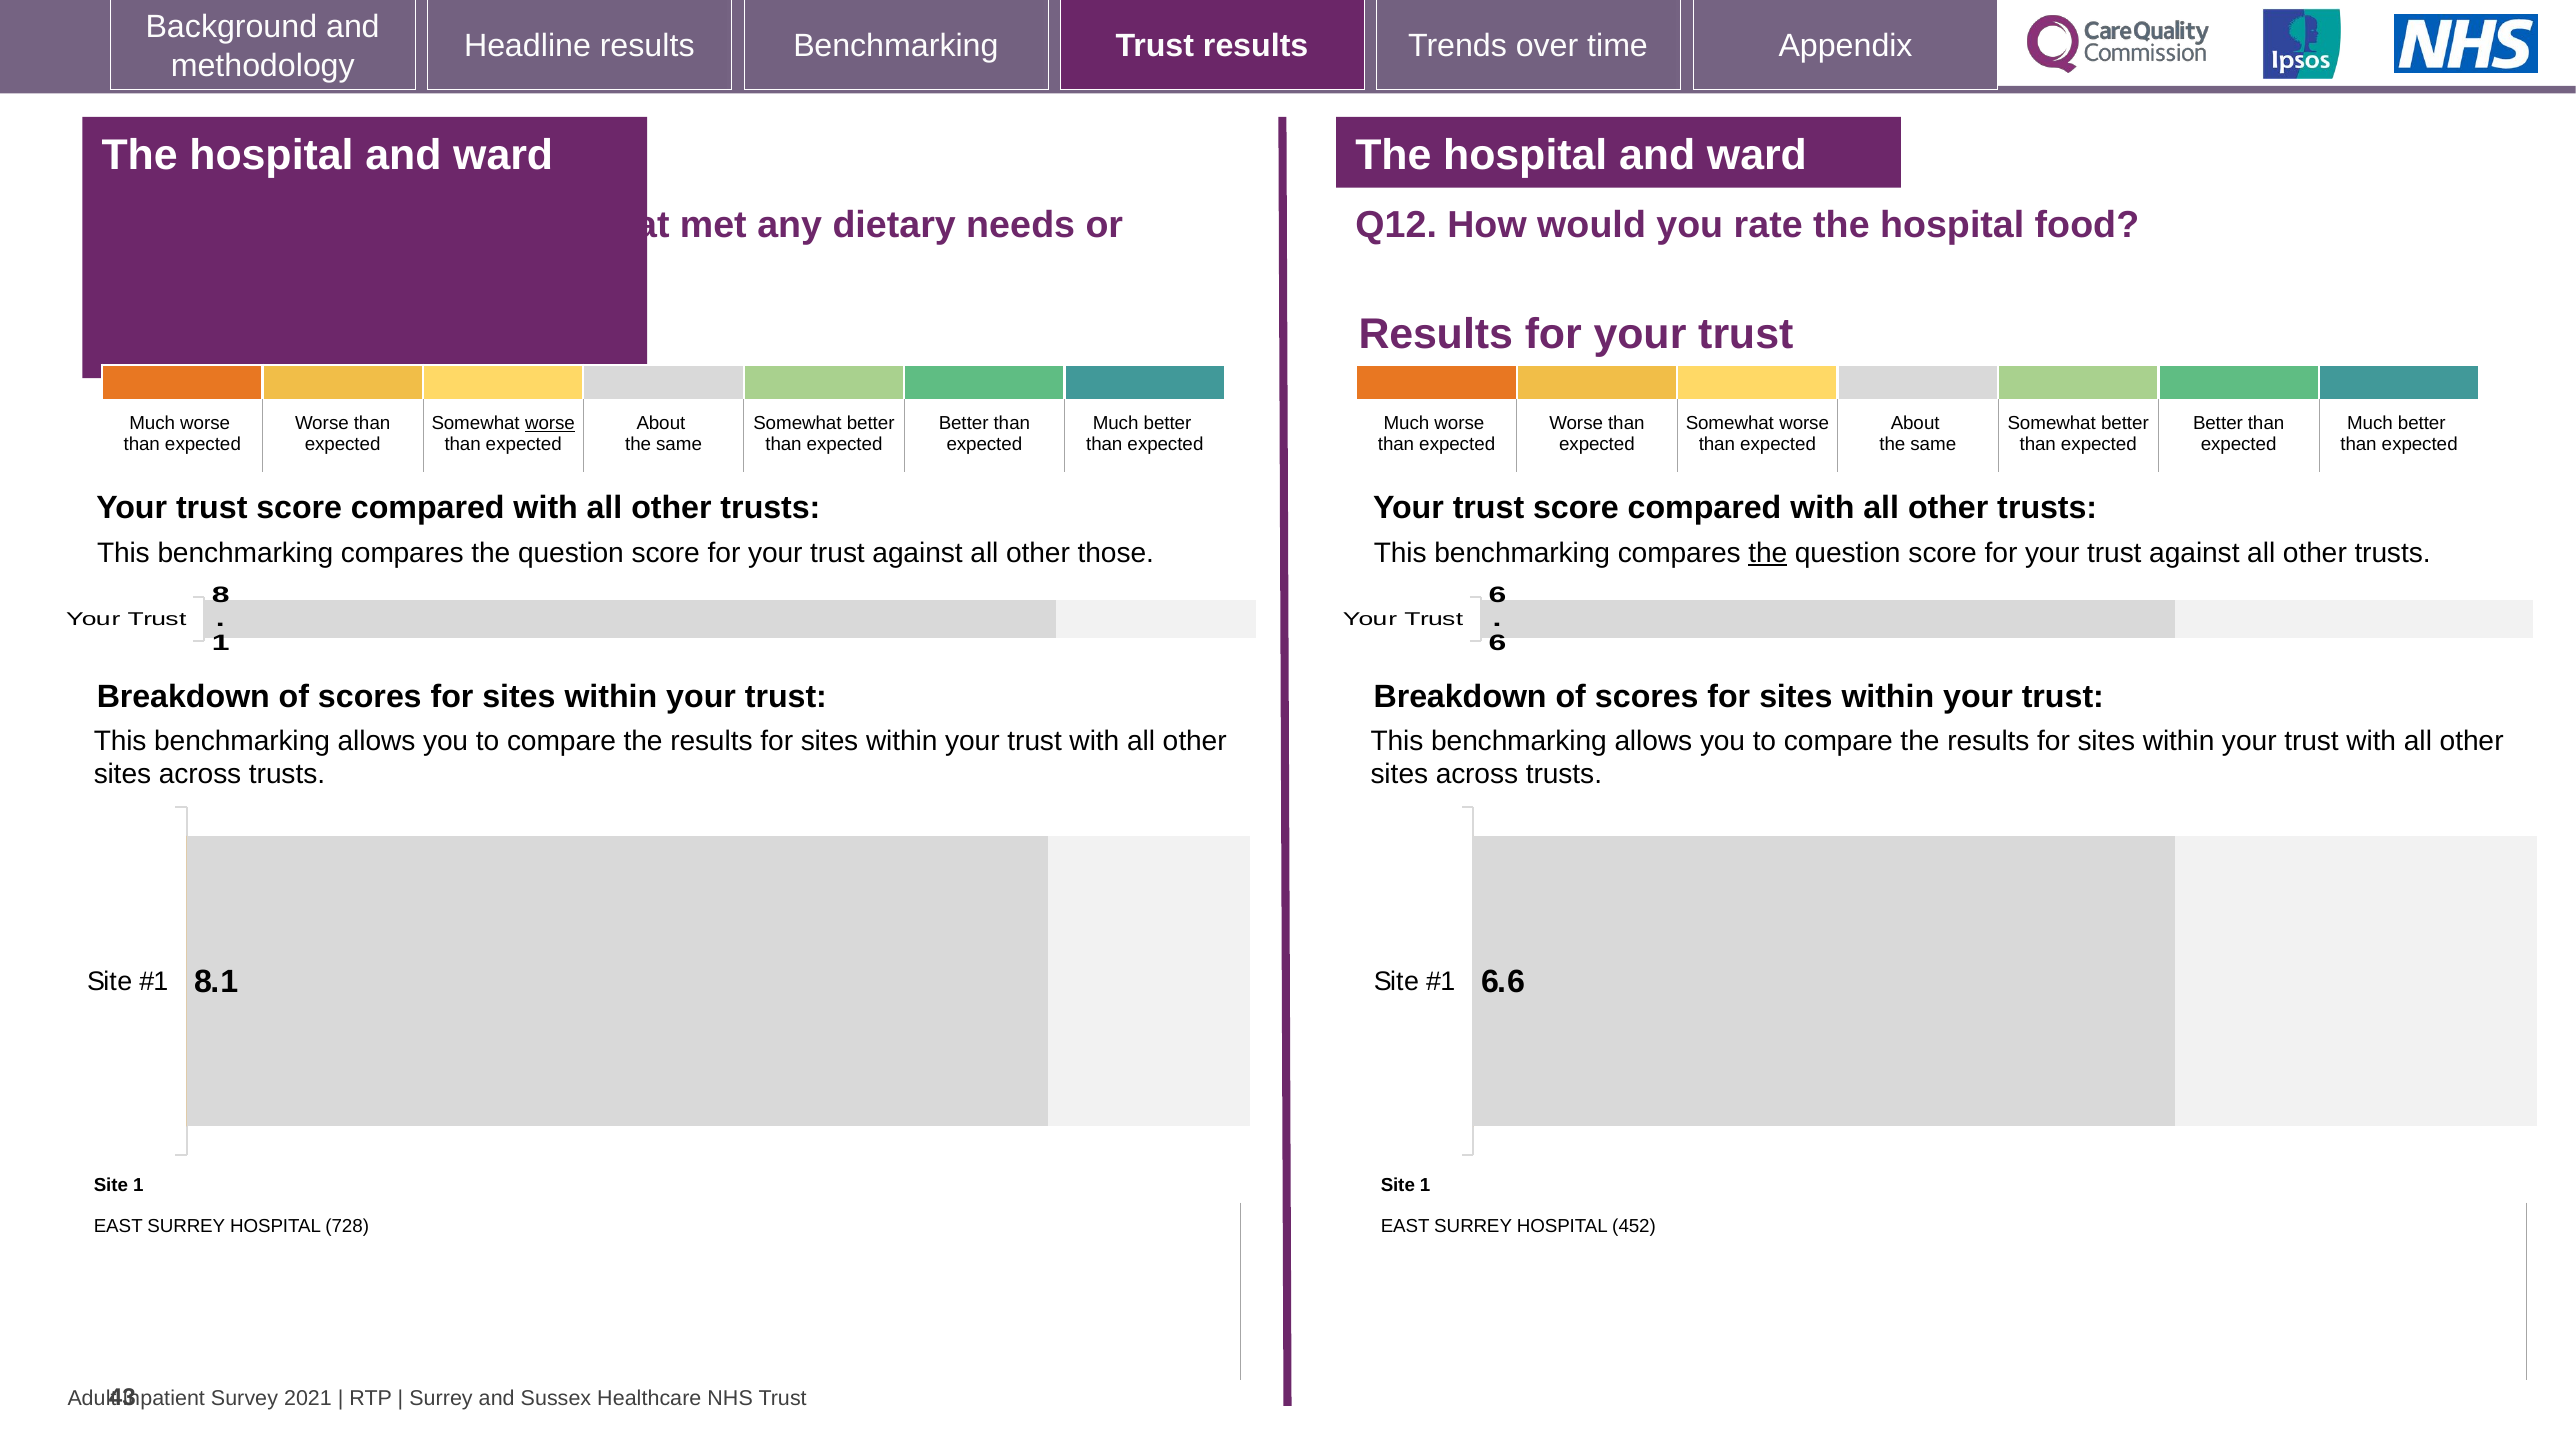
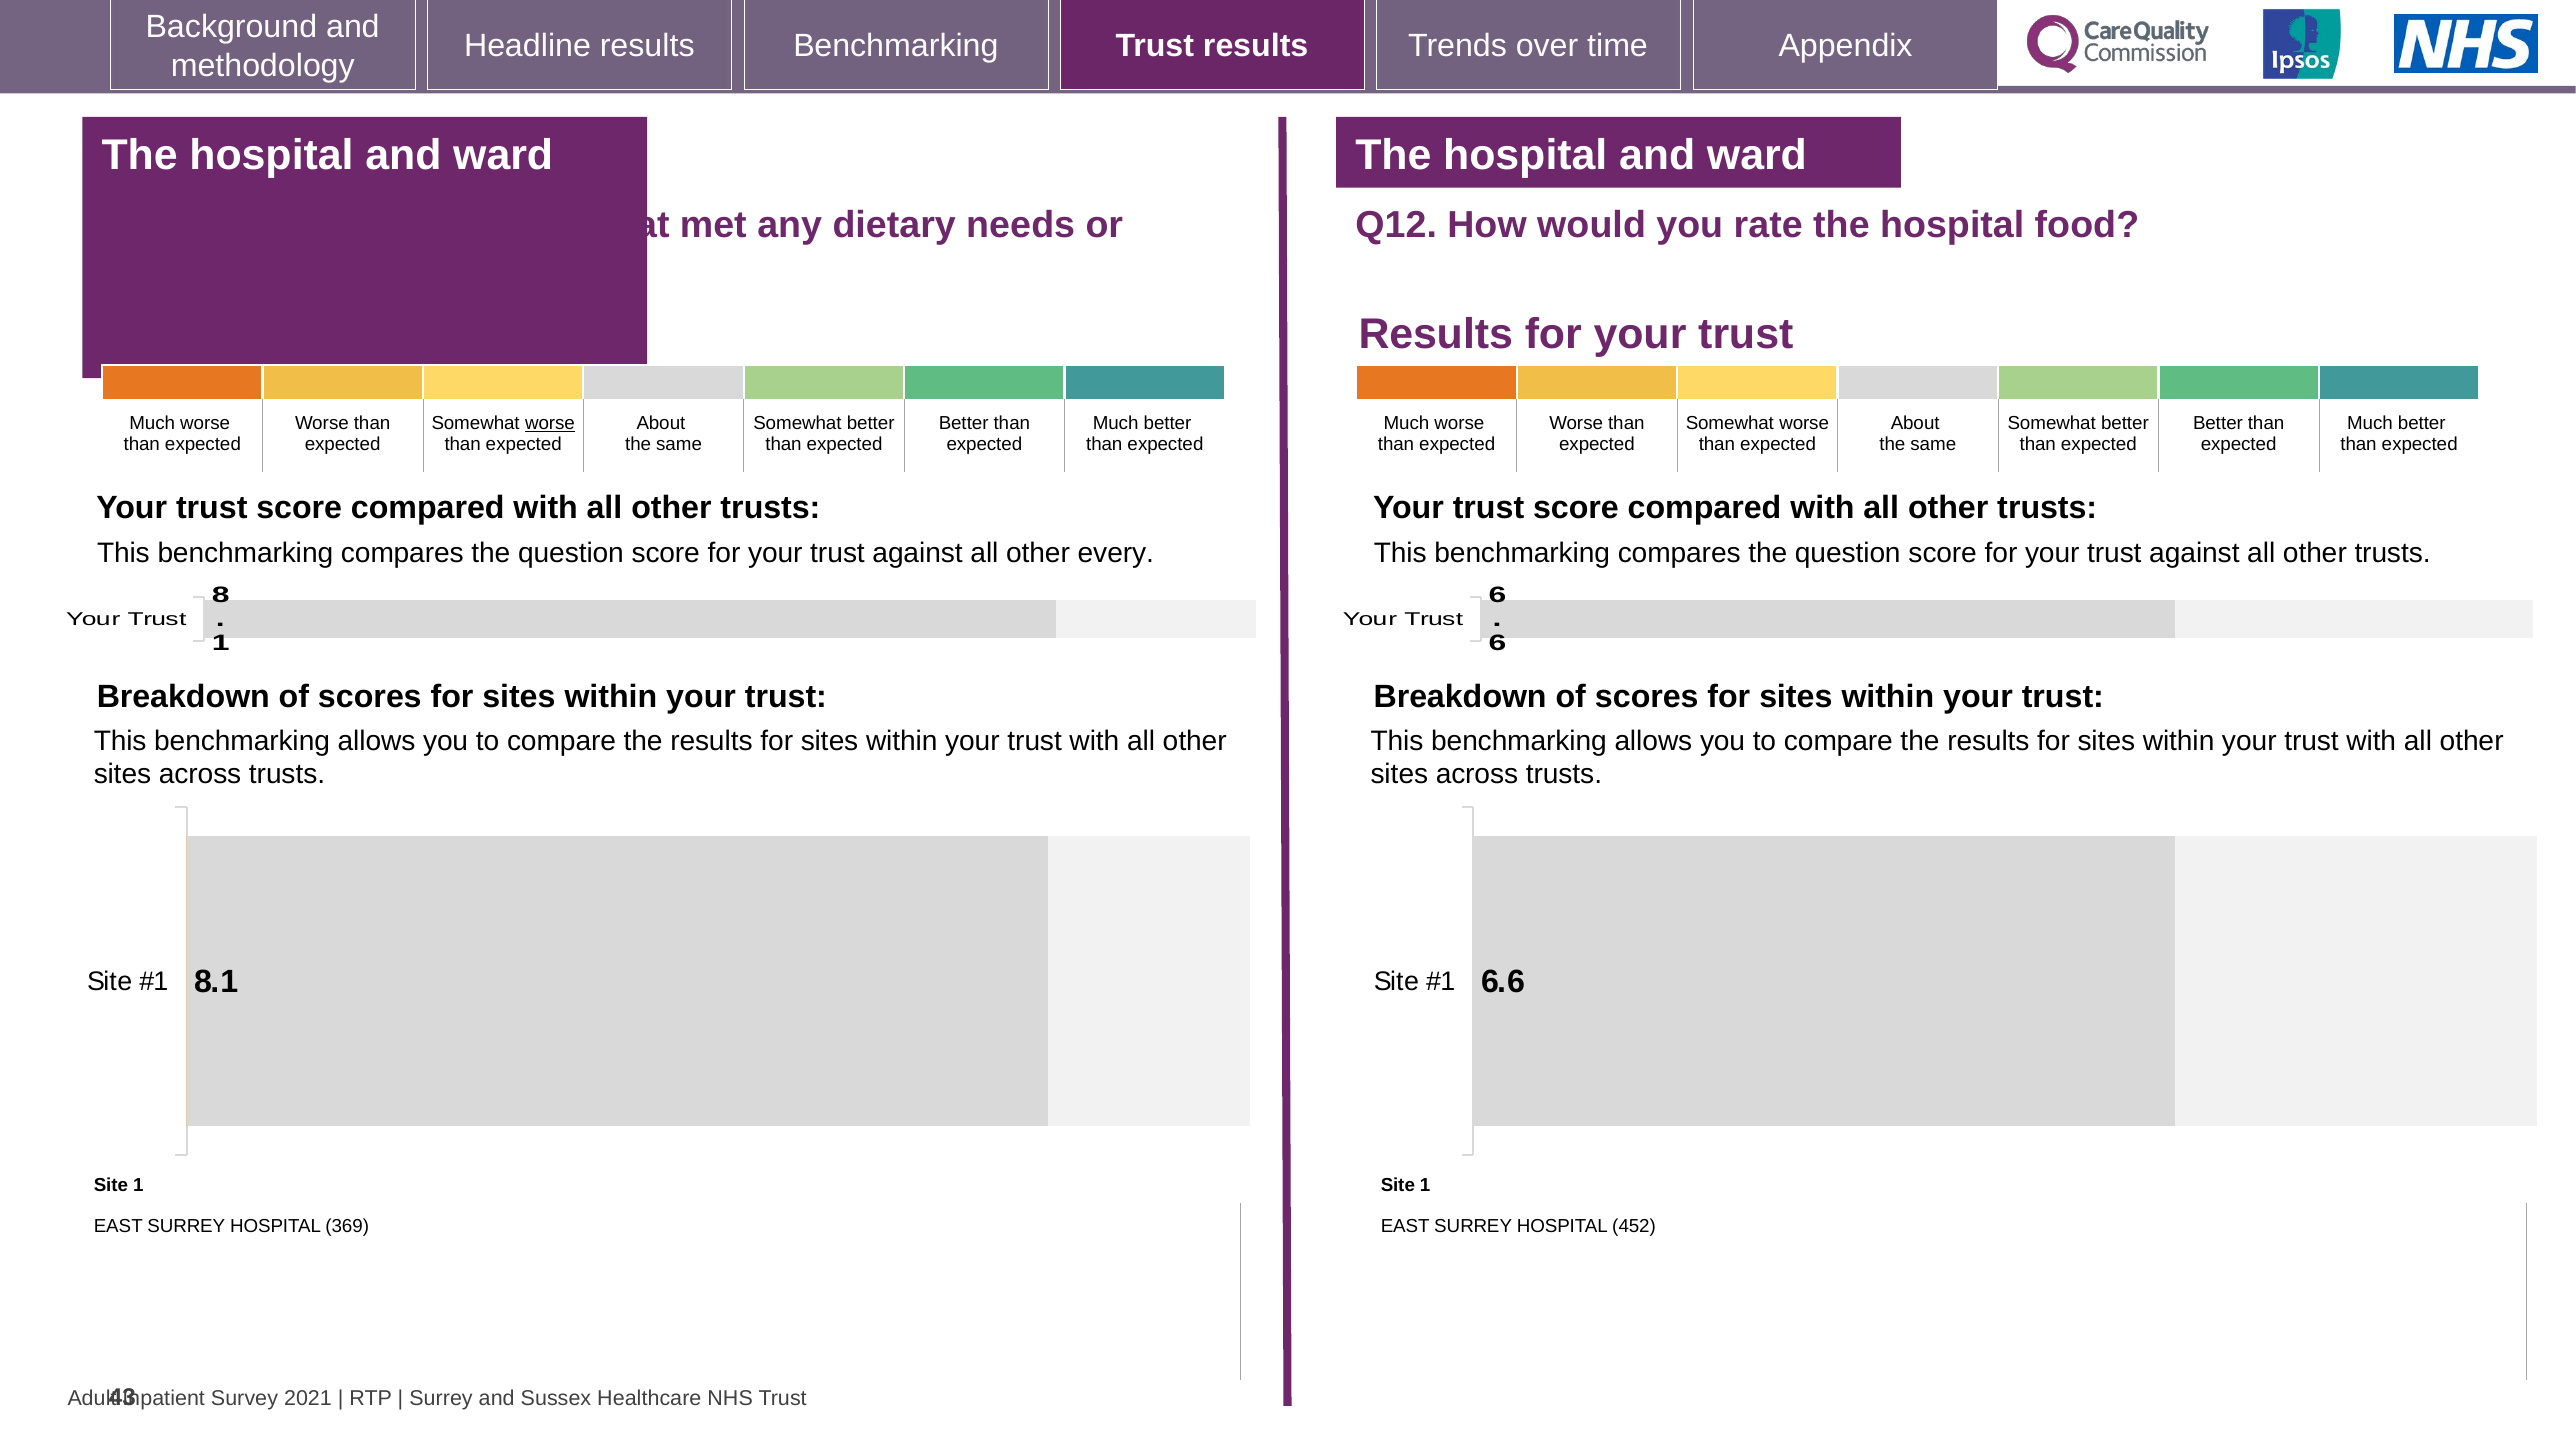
those: those -> every (1116, 553)
the underline: present -> none (1768, 553)
728: 728 -> 369 (347, 1227)
